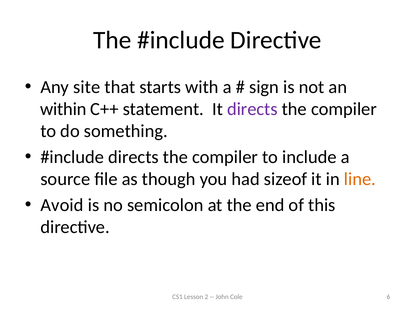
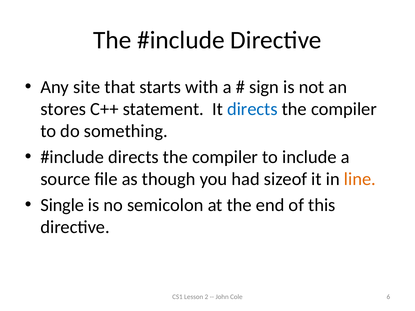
within: within -> stores (63, 109)
directs colour: purple -> blue (252, 109)
Avoid: Avoid -> Single (62, 205)
